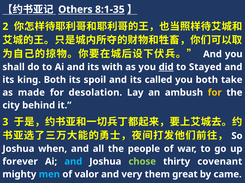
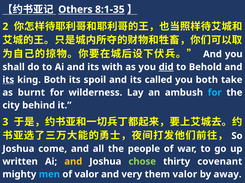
Stayed: Stayed -> Behold (205, 67)
its underline: none -> present (8, 80)
made: made -> burnt (31, 93)
desolation: desolation -> wilderness (95, 93)
for colour: yellow -> light blue (215, 93)
when: when -> come (53, 149)
forever: forever -> written (20, 162)
and colour: light blue -> yellow (73, 162)
them great: great -> valor (185, 175)
came: came -> away (228, 175)
